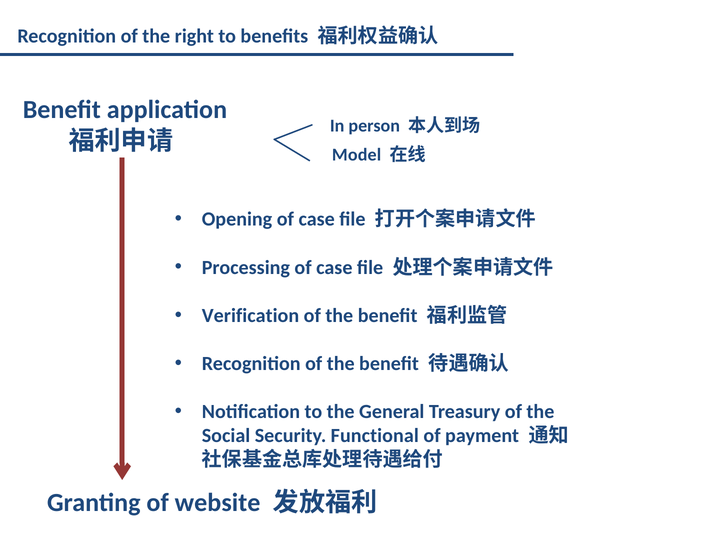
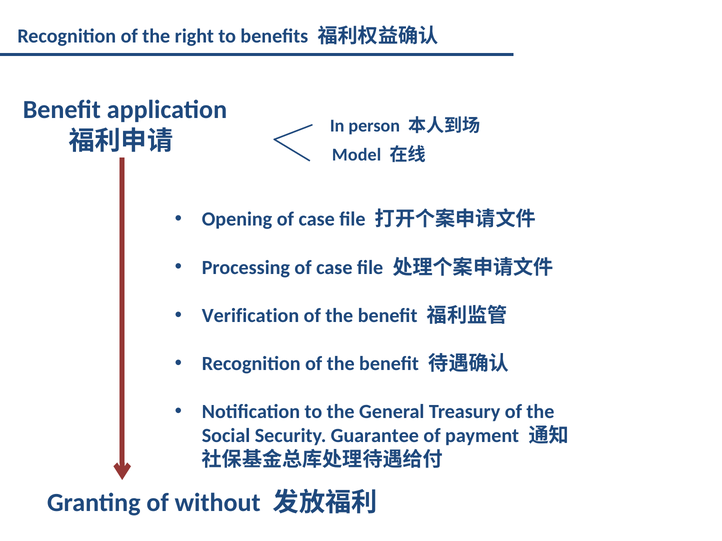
Functional: Functional -> Guarantee (375, 436)
website: website -> without (218, 503)
